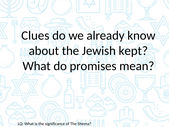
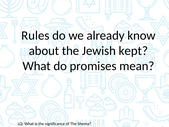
Clues: Clues -> Rules (35, 35)
